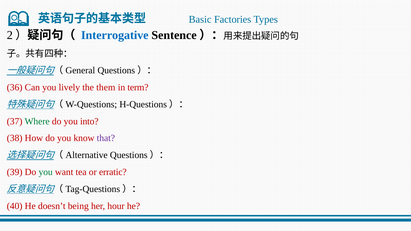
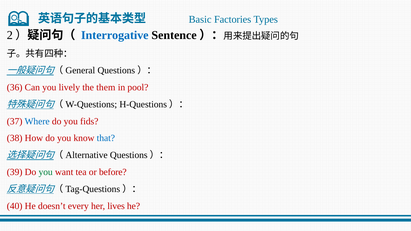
term: term -> pool (138, 87)
Where colour: green -> blue (37, 121)
into: into -> fids (89, 121)
that colour: purple -> blue (106, 138)
erratic: erratic -> before (113, 172)
being: being -> every (78, 206)
hour: hour -> lives (116, 206)
